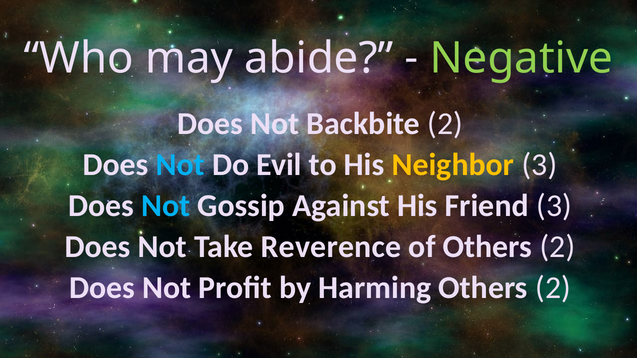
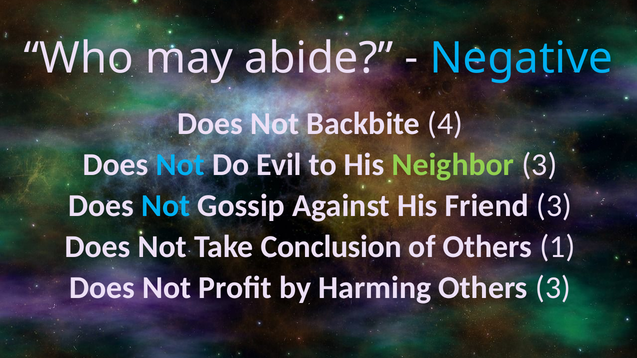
Negative colour: light green -> light blue (521, 58)
Backbite 2: 2 -> 4 (445, 124)
Neighbor colour: yellow -> light green (453, 165)
Reverence: Reverence -> Conclusion (331, 247)
of Others 2: 2 -> 1 (557, 247)
Harming Others 2: 2 -> 3 (553, 288)
